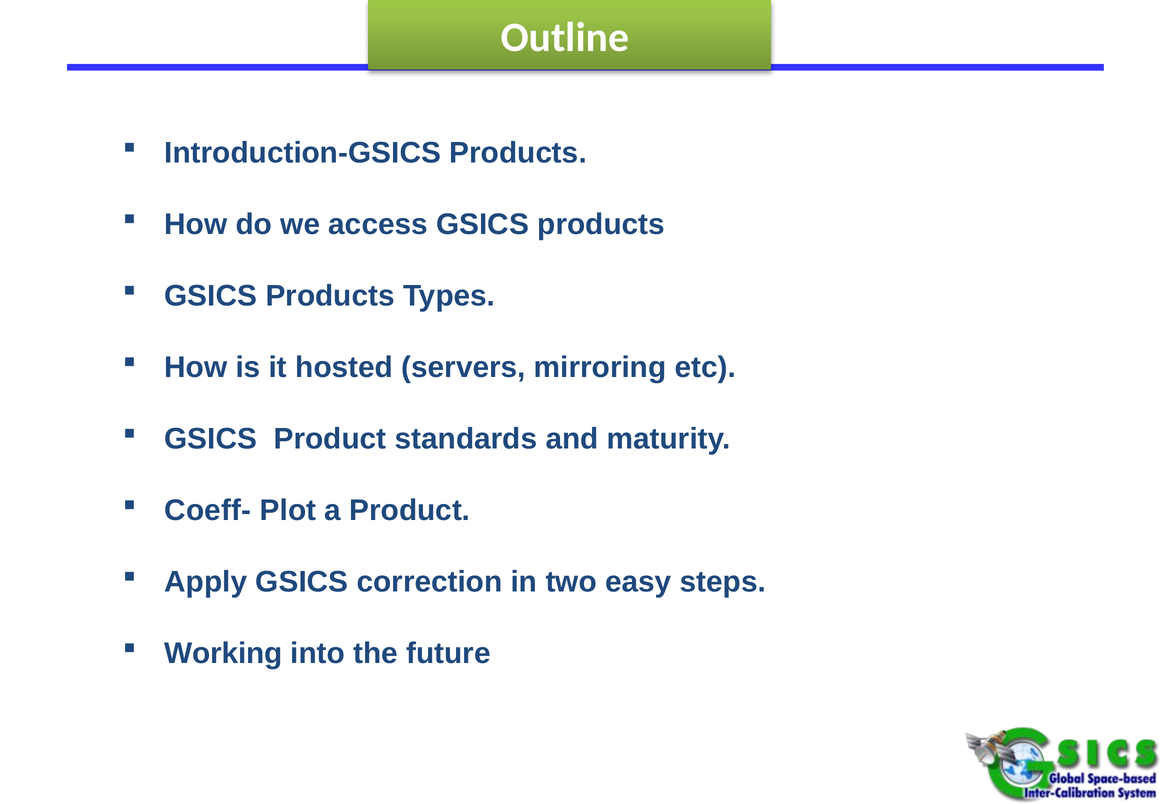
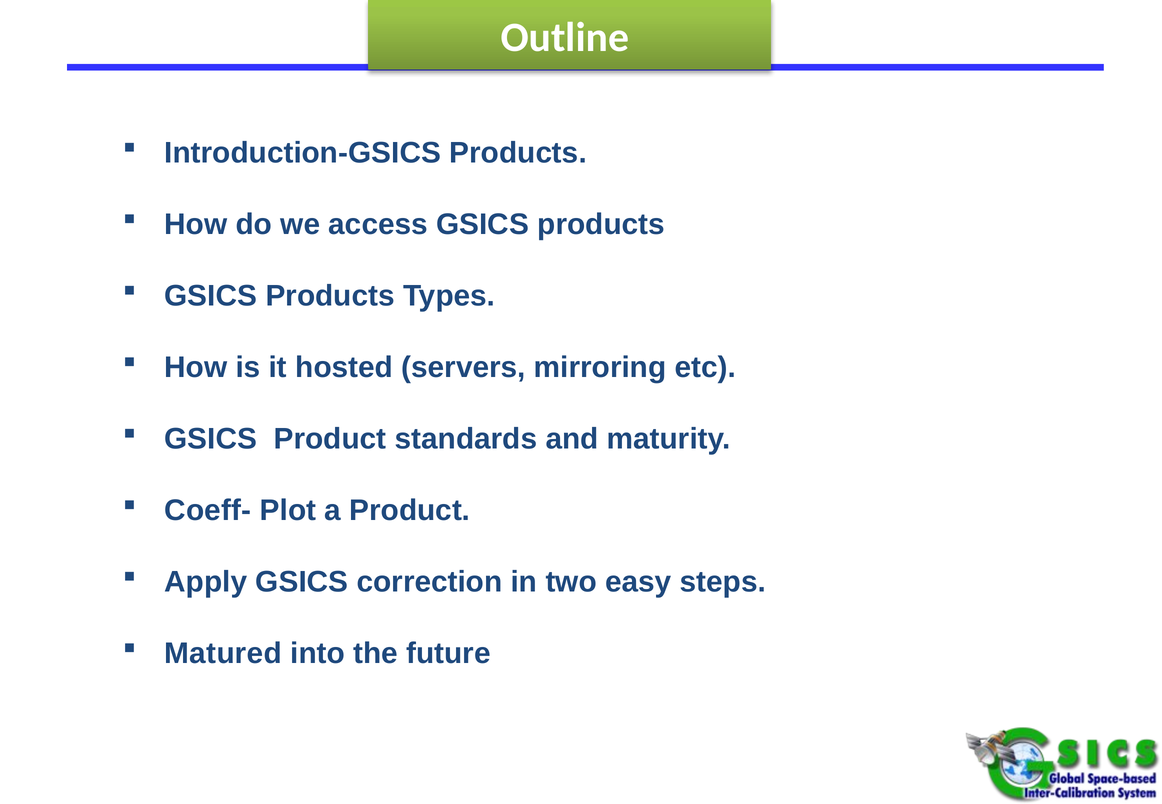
Working: Working -> Matured (223, 654)
